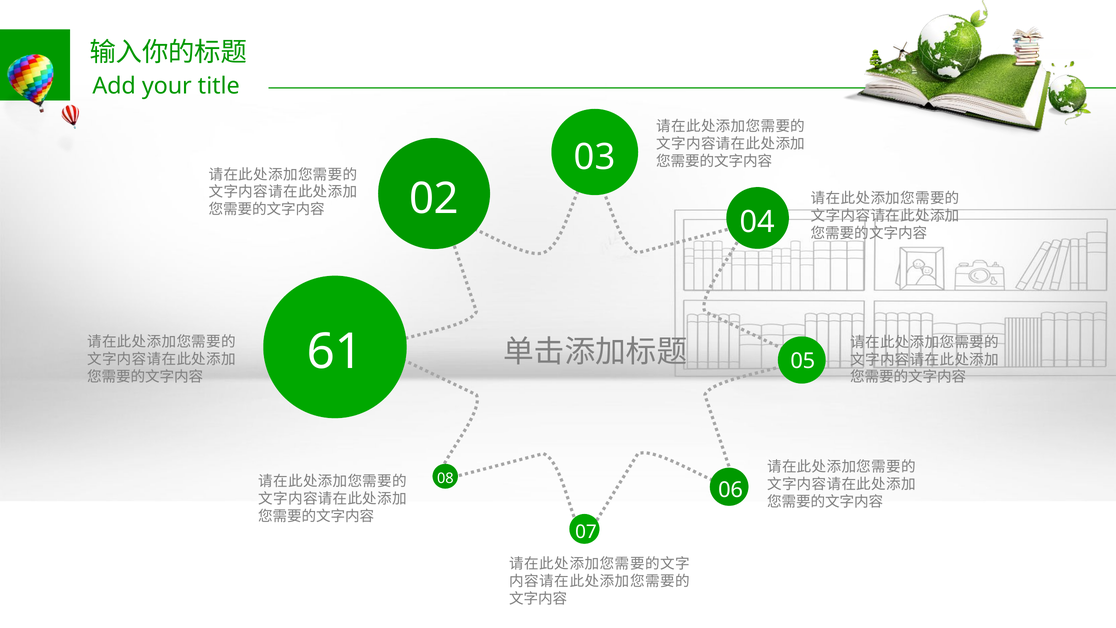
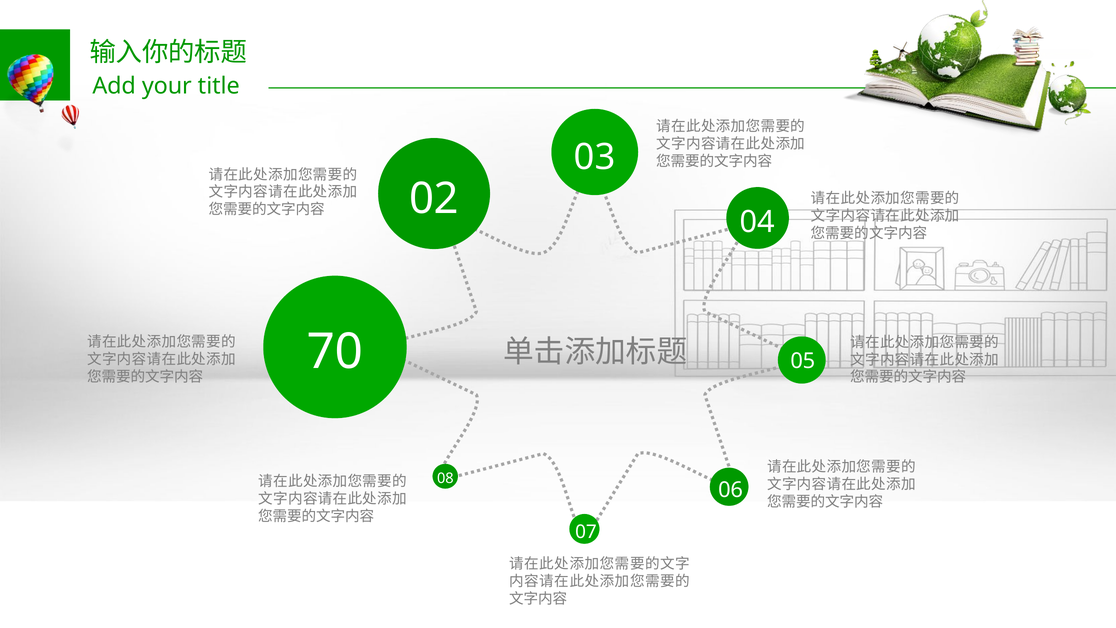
61: 61 -> 70 (335, 352)
